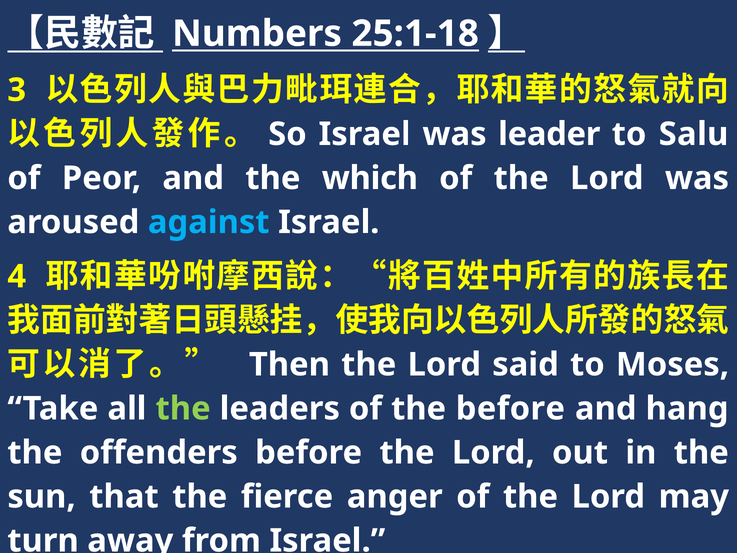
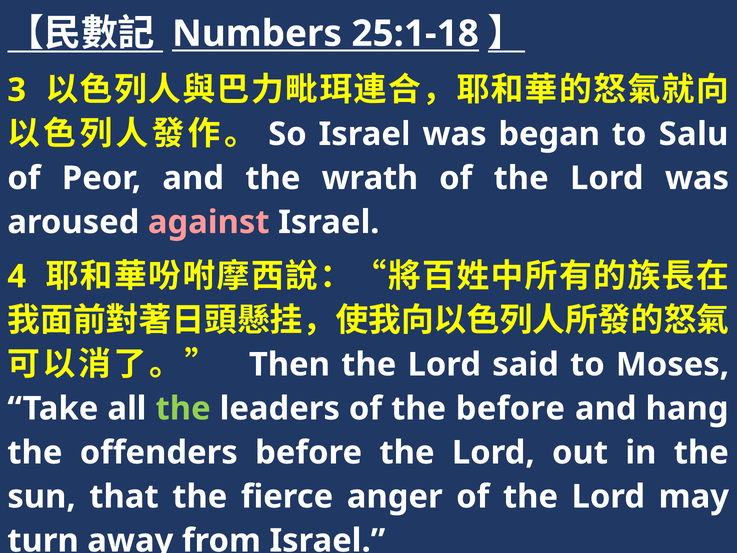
leader: leader -> began (549, 134)
which: which -> wrath (370, 178)
against colour: light blue -> pink (209, 222)
